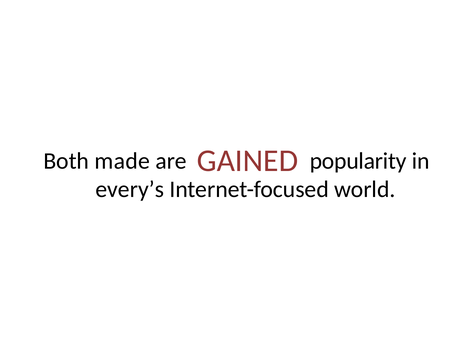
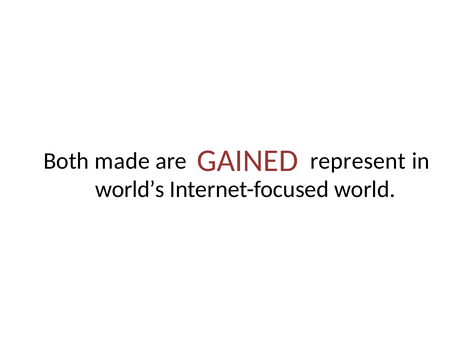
popularity: popularity -> represent (358, 161)
every’s: every’s -> world’s (130, 189)
